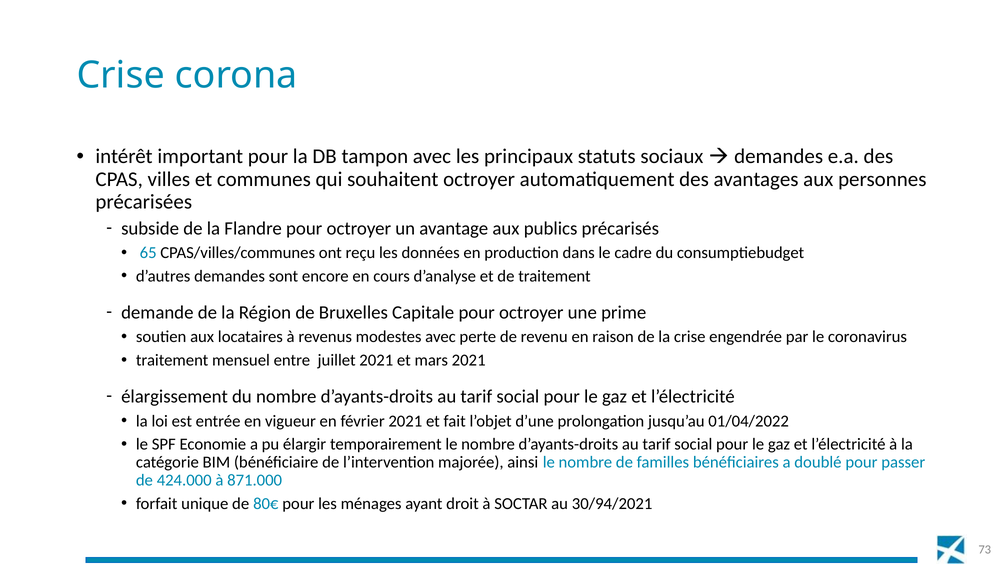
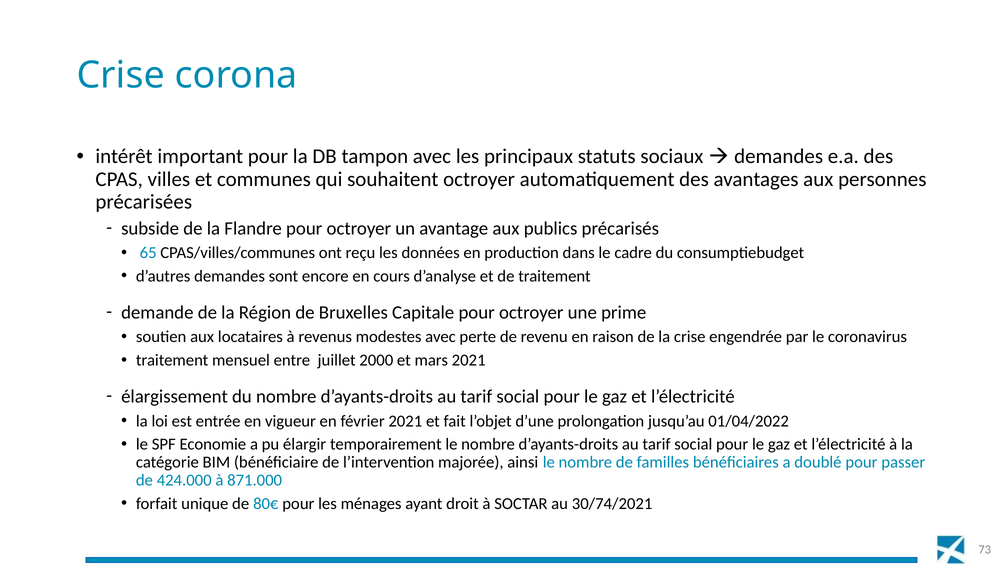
juillet 2021: 2021 -> 2000 (376, 360)
30/94/2021: 30/94/2021 -> 30/74/2021 (612, 504)
